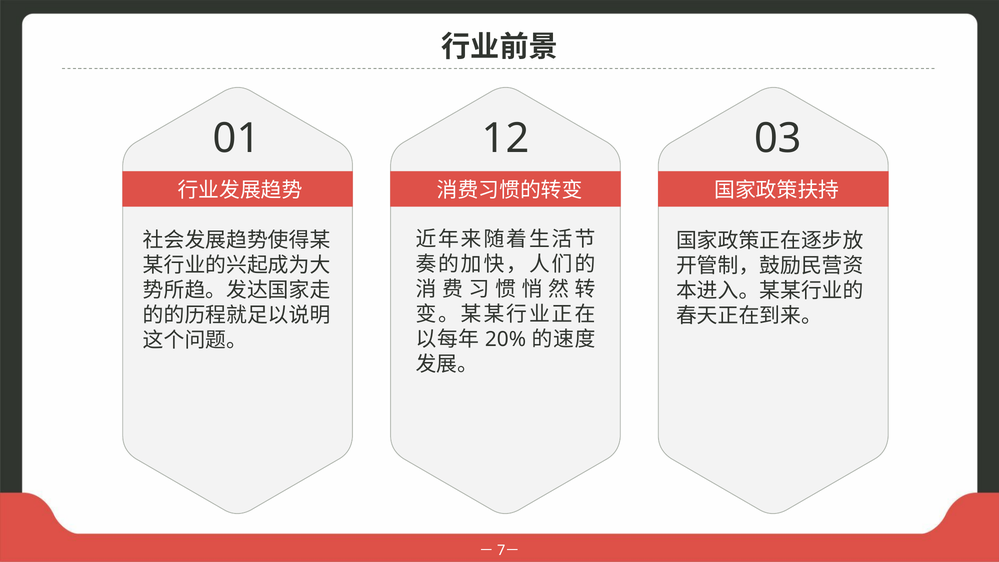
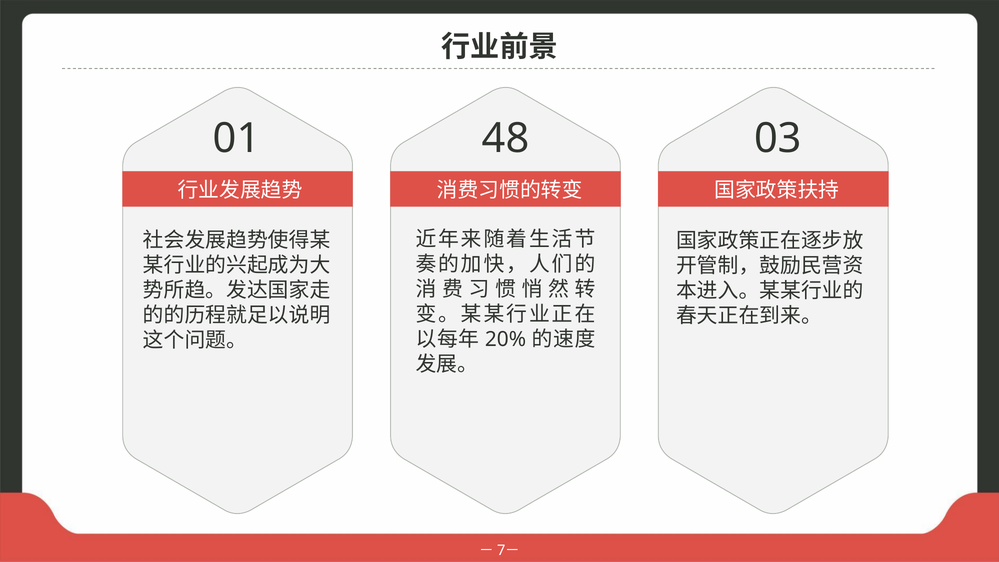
12: 12 -> 48 (506, 139)
